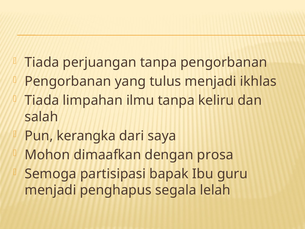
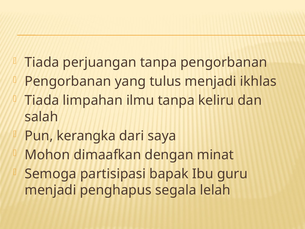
prosa: prosa -> minat (215, 155)
